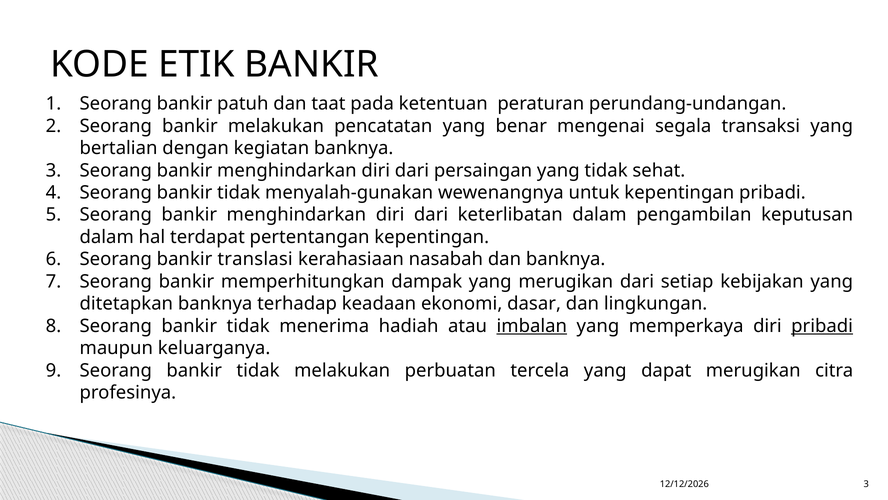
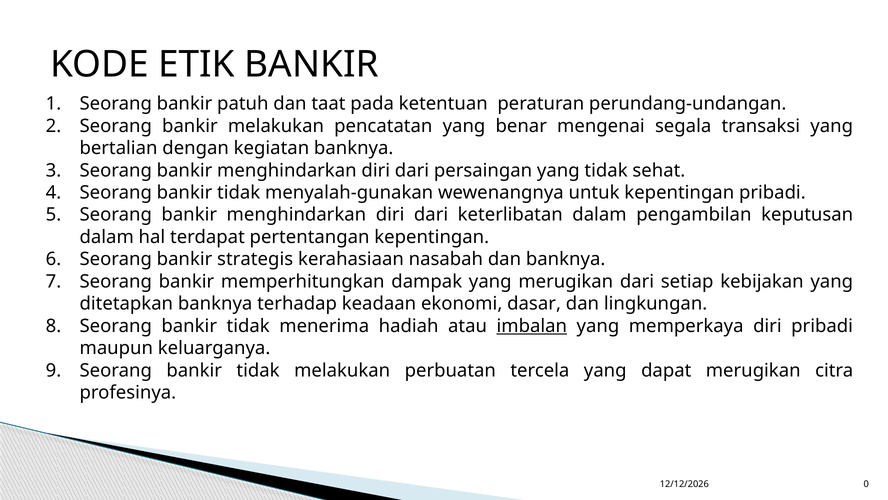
translasi: translasi -> strategis (255, 259)
pribadi underline: present -> none (822, 326)
3: 3 -> 0 (866, 484)
